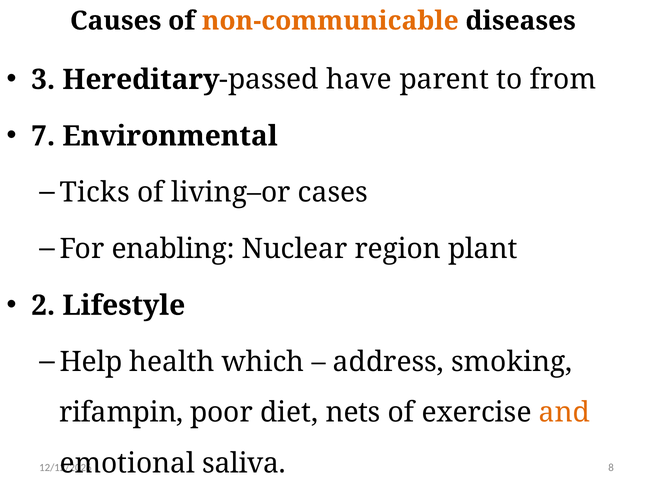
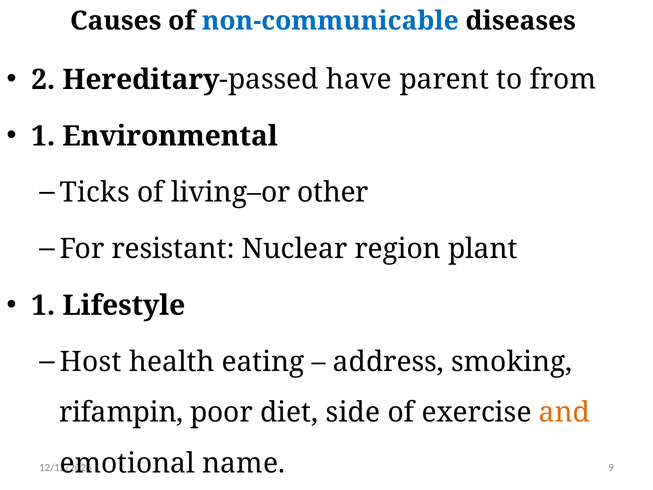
non-communicable colour: orange -> blue (330, 21)
3: 3 -> 2 (43, 80)
7: 7 -> 1 (43, 136)
cases: cases -> other (333, 192)
enabling: enabling -> resistant (173, 249)
2: 2 -> 1 (43, 305)
Help: Help -> Host (91, 362)
which: which -> eating (263, 362)
nets: nets -> side (353, 412)
saliva: saliva -> name (244, 463)
8: 8 -> 9 (611, 468)
